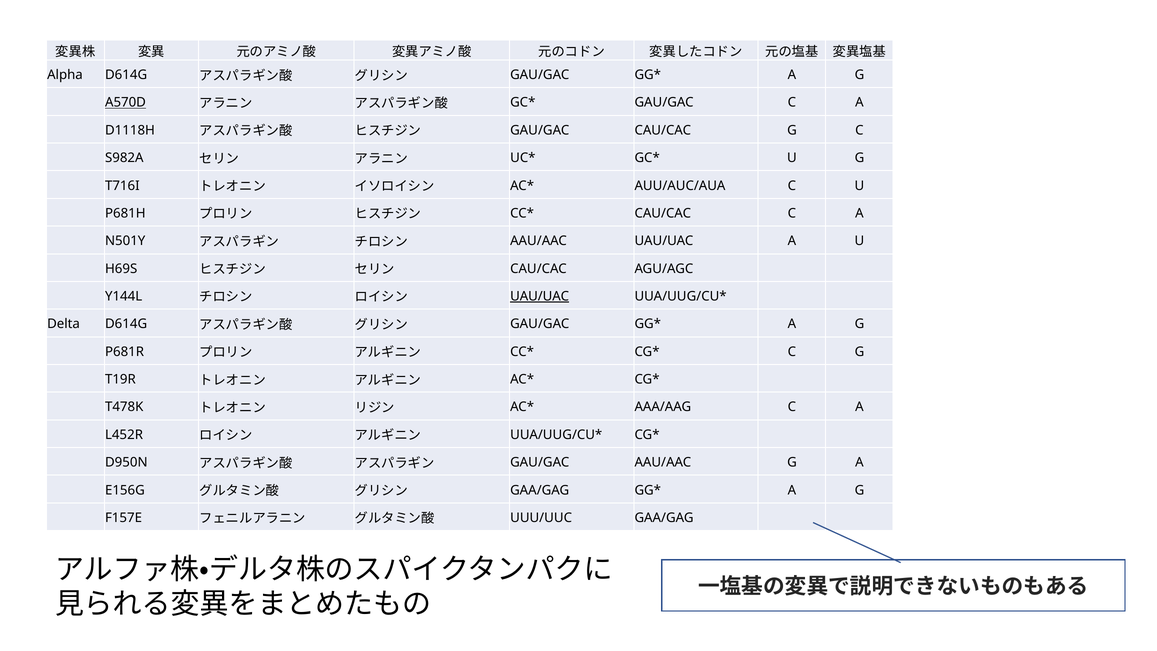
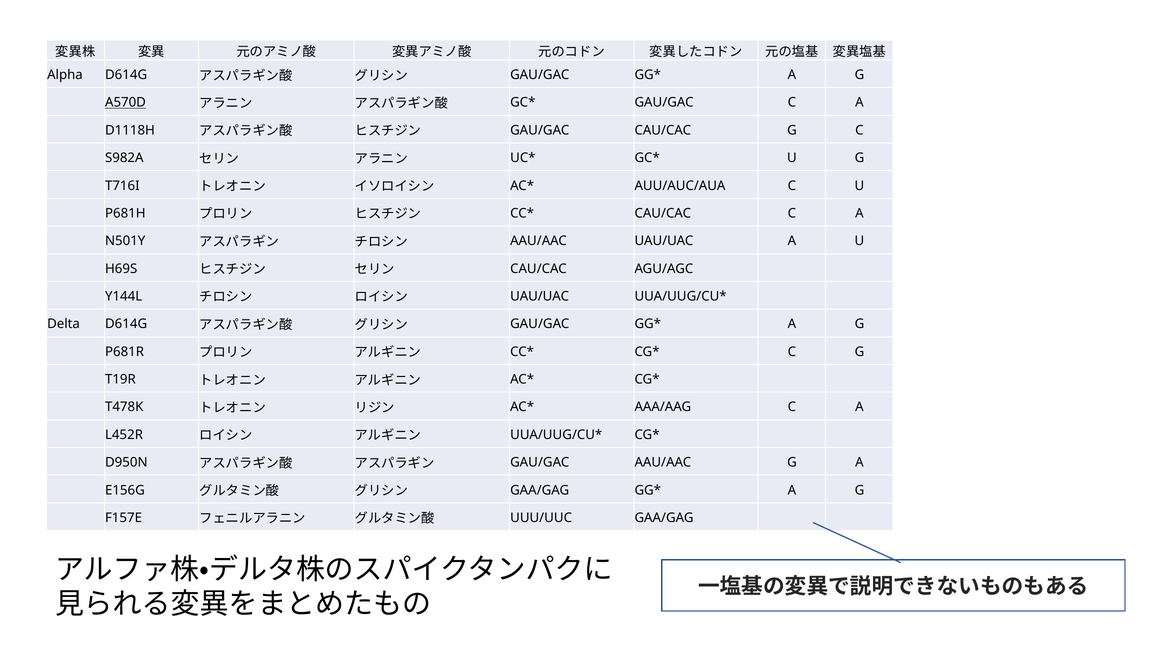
UAU/UAC underline: present -> none (540, 296)
